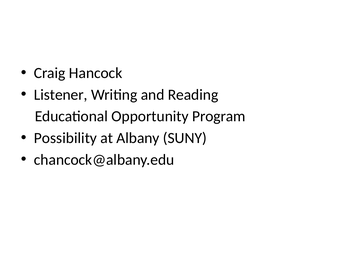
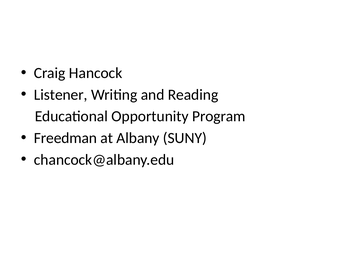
Possibility: Possibility -> Freedman (66, 138)
